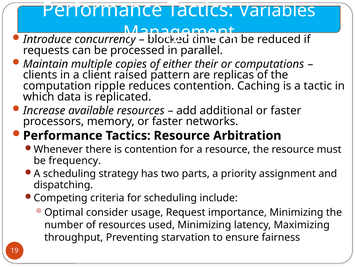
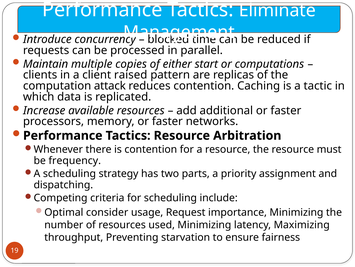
Variables: Variables -> Eliminate (277, 11)
their: their -> start (206, 64)
ripple: ripple -> attack (110, 86)
